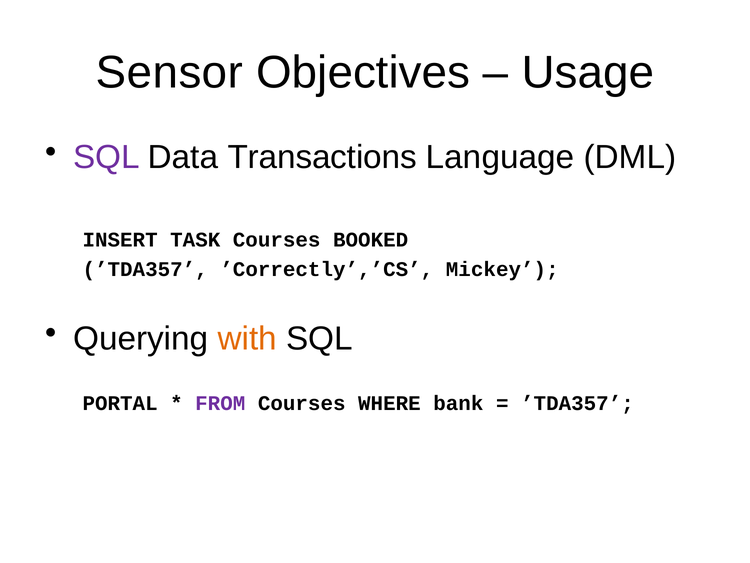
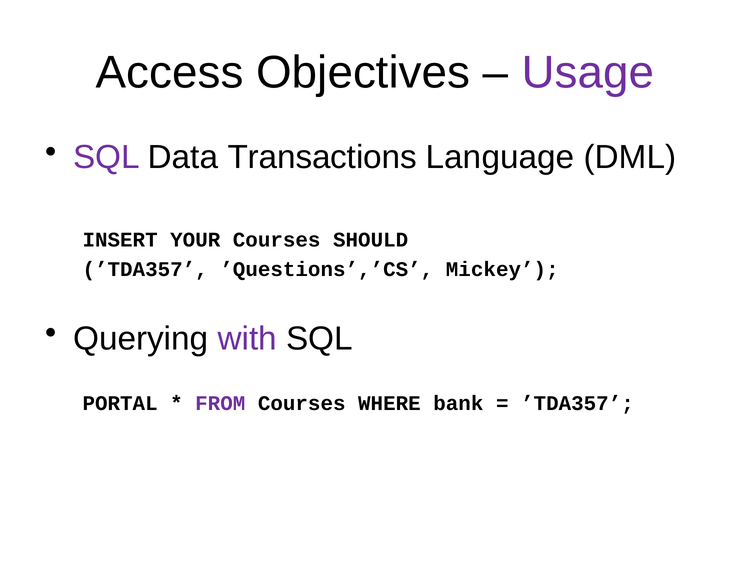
Sensor: Sensor -> Access (170, 73)
Usage colour: black -> purple (588, 73)
TASK: TASK -> YOUR (195, 240)
BOOKED: BOOKED -> SHOULD (371, 240)
’Correctly’,’CS: ’Correctly’,’CS -> ’Questions’,’CS (327, 269)
with colour: orange -> purple (247, 338)
